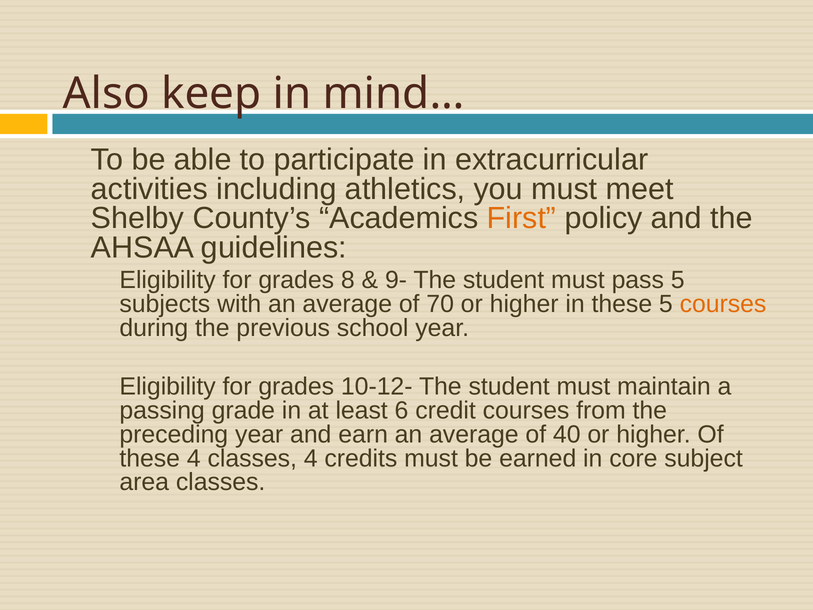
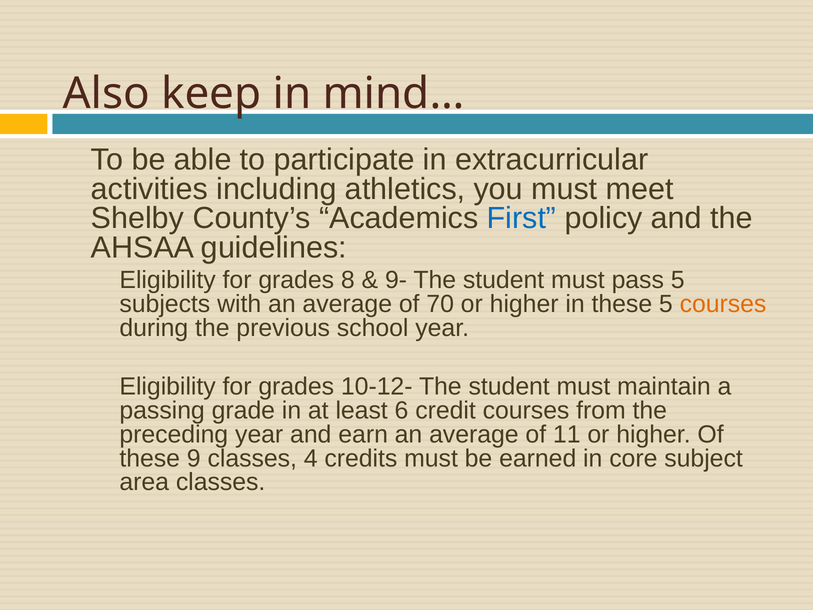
First colour: orange -> blue (521, 218)
40: 40 -> 11 (567, 434)
these 4: 4 -> 9 (194, 458)
